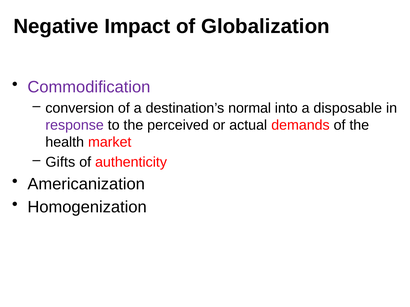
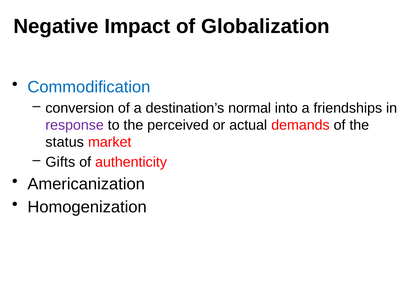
Commodification colour: purple -> blue (89, 87)
disposable: disposable -> friendships (348, 108)
health: health -> status (65, 143)
